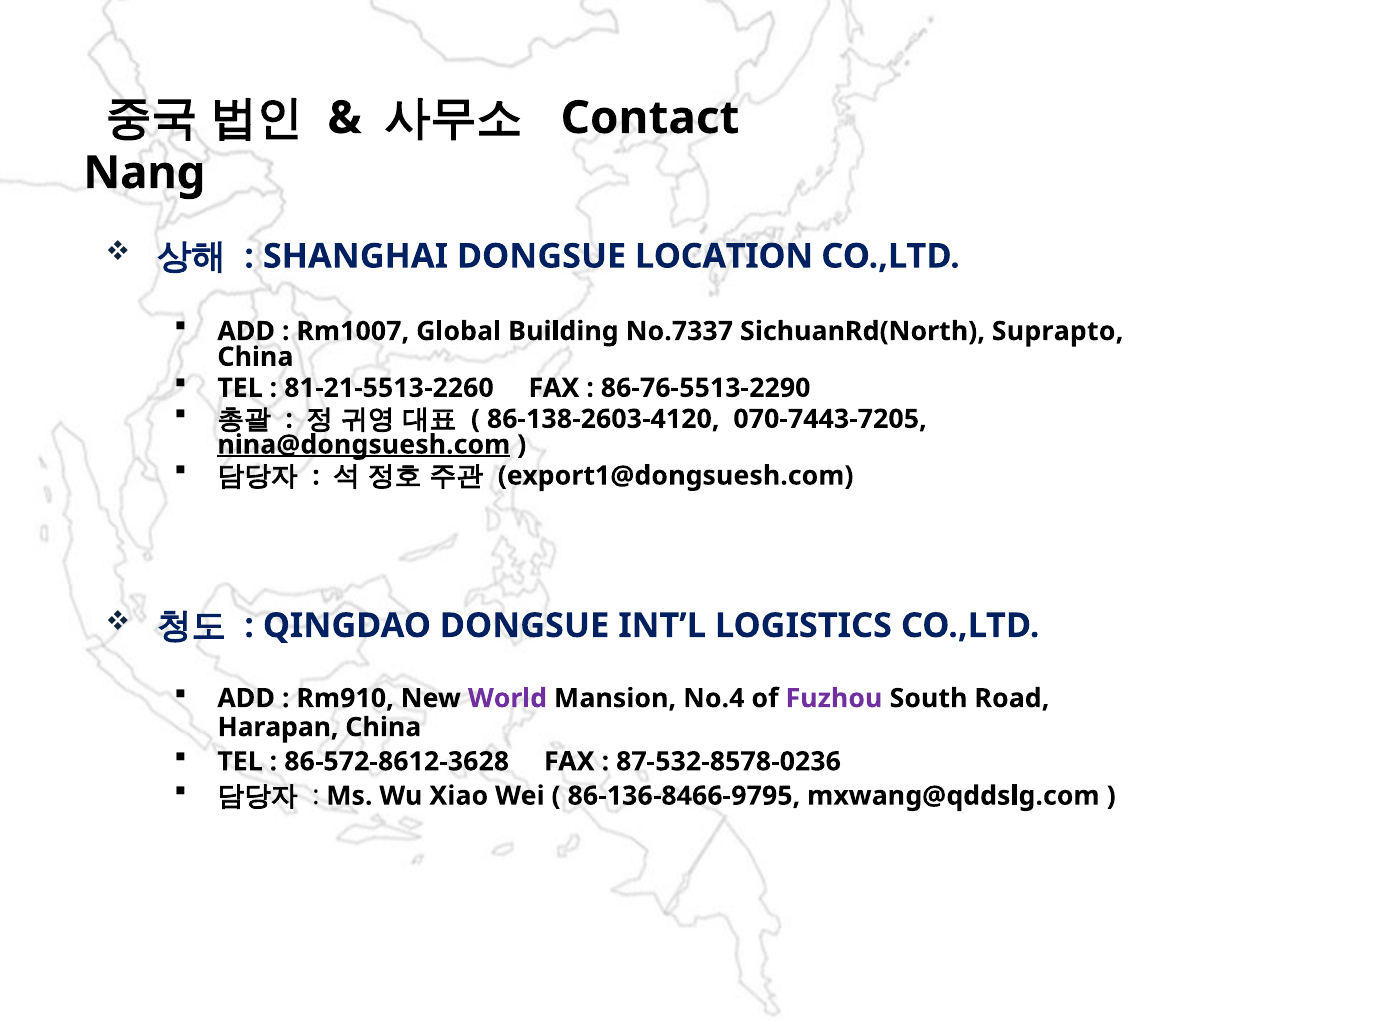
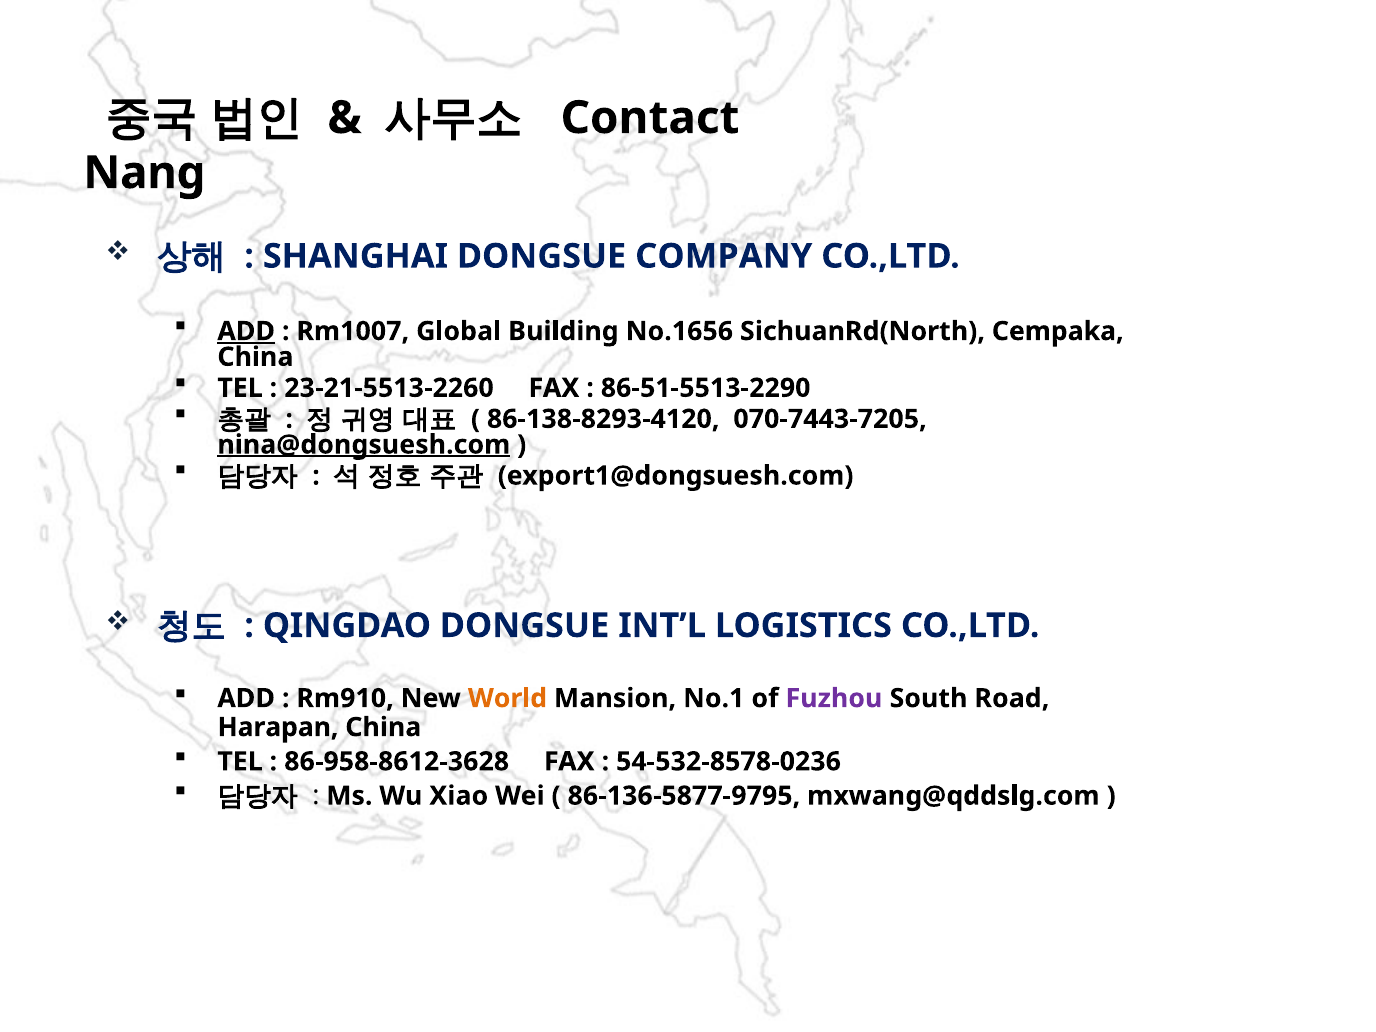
LOCATION: LOCATION -> COMPANY (724, 256)
ADD underline: none -> present (246, 331)
No.7337: No.7337 -> No.1656 (679, 331)
Suprapto: Suprapto -> Cempaka (1058, 331)
81-21-5513-2260: 81-21-5513-2260 -> 23-21-5513-2260 (389, 388)
86-76-5513-2290: 86-76-5513-2290 -> 86-51-5513-2290 (706, 388)
86-138-2603-4120: 86-138-2603-4120 -> 86-138-8293-4120 (603, 419)
World colour: purple -> orange (508, 698)
No.4: No.4 -> No.1 (714, 698)
86-572-8612-3628: 86-572-8612-3628 -> 86-958-8612-3628 (397, 762)
87-532-8578-0236: 87-532-8578-0236 -> 54-532-8578-0236 (729, 762)
86-136-8466-9795: 86-136-8466-9795 -> 86-136-5877-9795 (684, 796)
